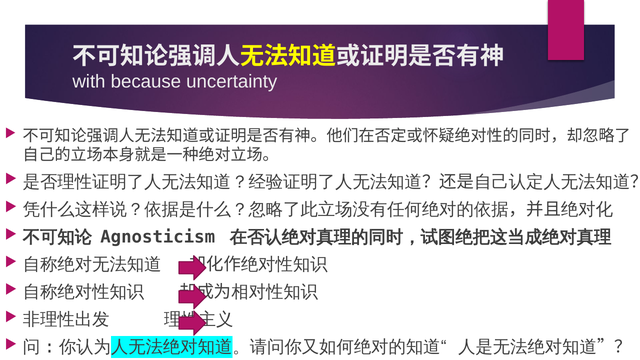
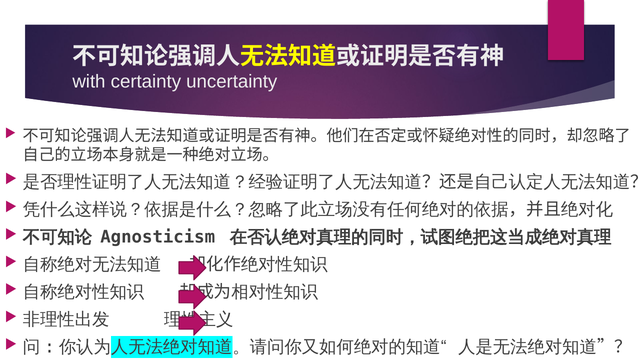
because: because -> certainty (146, 82)
